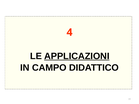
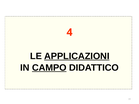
CAMPO underline: none -> present (49, 68)
